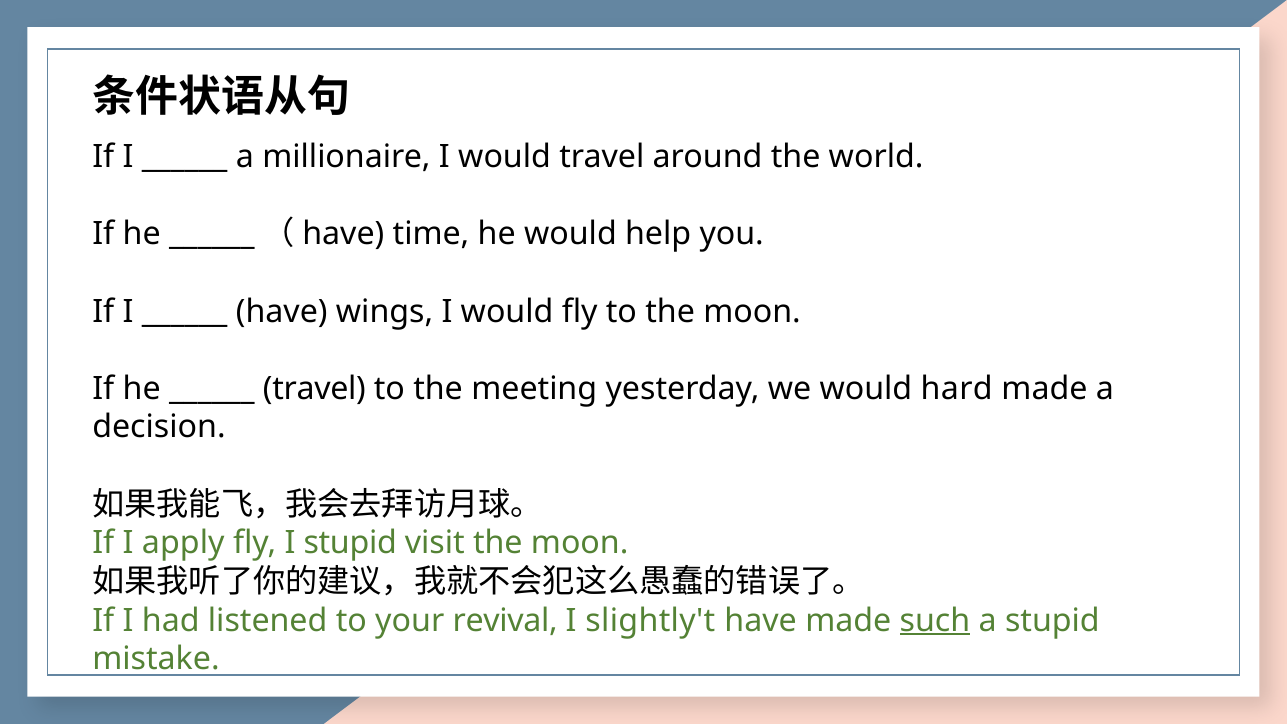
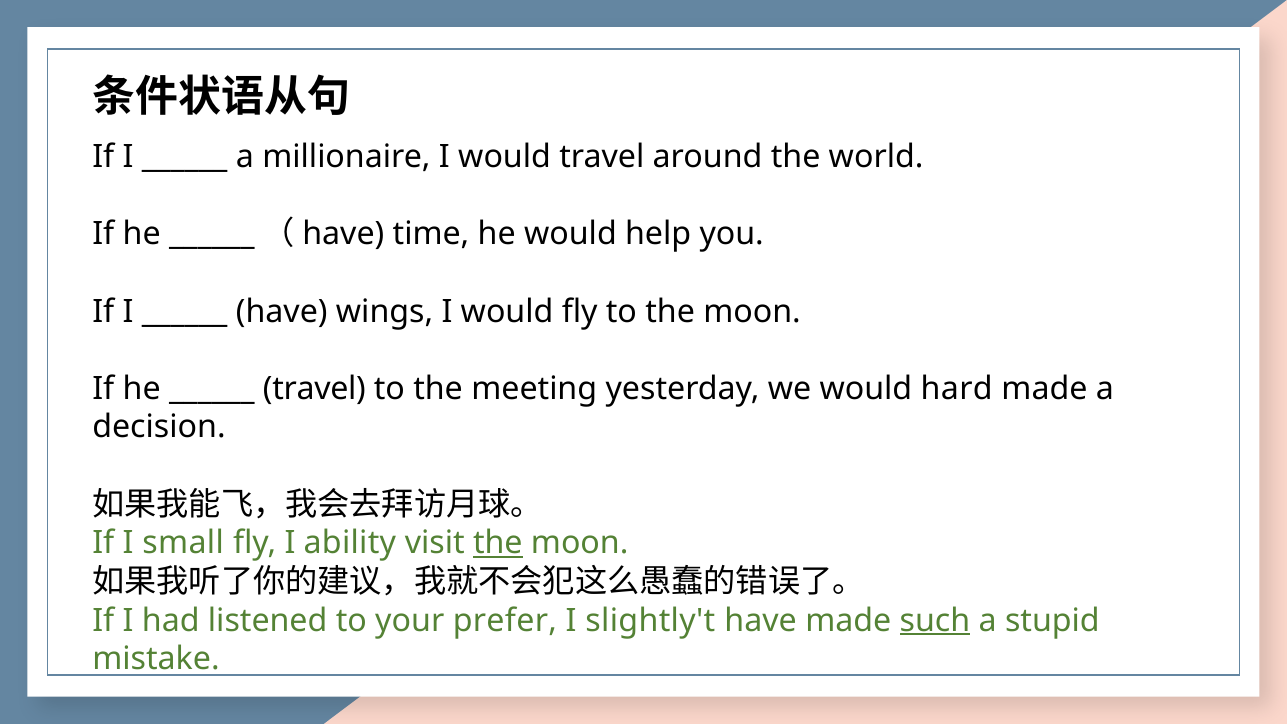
apply: apply -> small (183, 543)
I stupid: stupid -> ability (350, 543)
the underline: none -> present (498, 543)
revival: revival -> prefer (505, 620)
